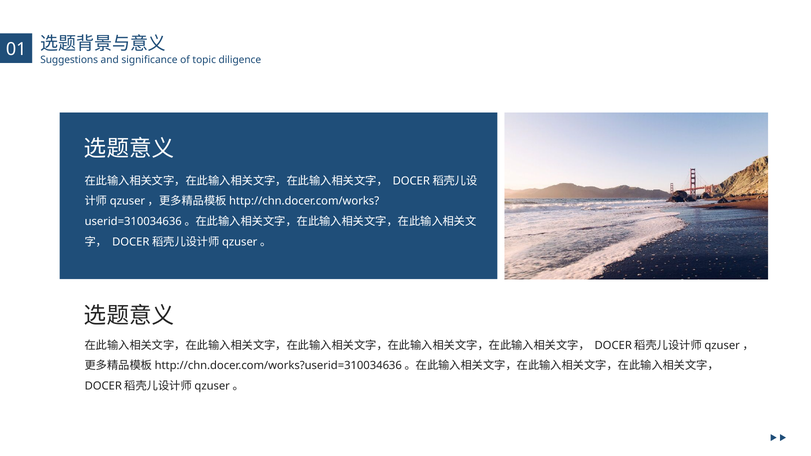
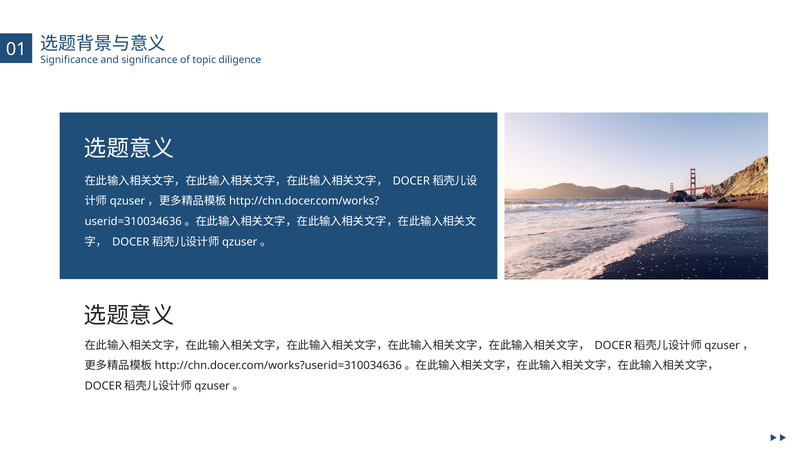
Suggestions: Suggestions -> Significance (69, 60)
